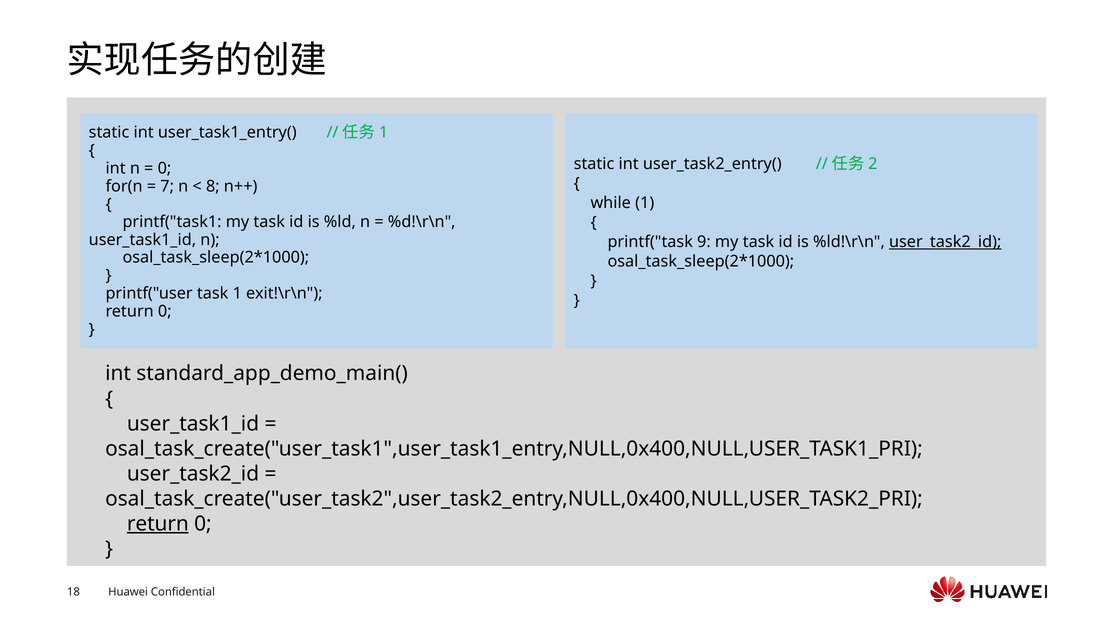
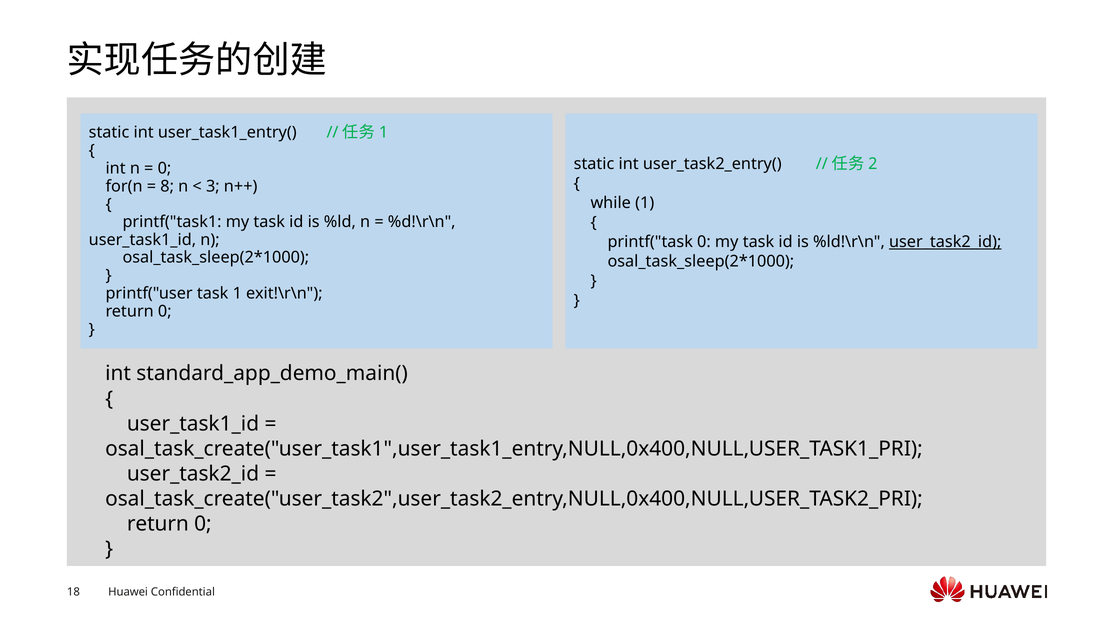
7: 7 -> 8 (167, 186)
8: 8 -> 3 (213, 186)
printf("task 9: 9 -> 0 (704, 242)
return underline: present -> none (158, 524)
